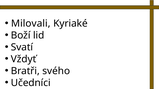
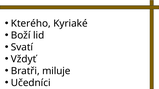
Milovali: Milovali -> Kterého (31, 24)
svého: svého -> miluje (56, 71)
